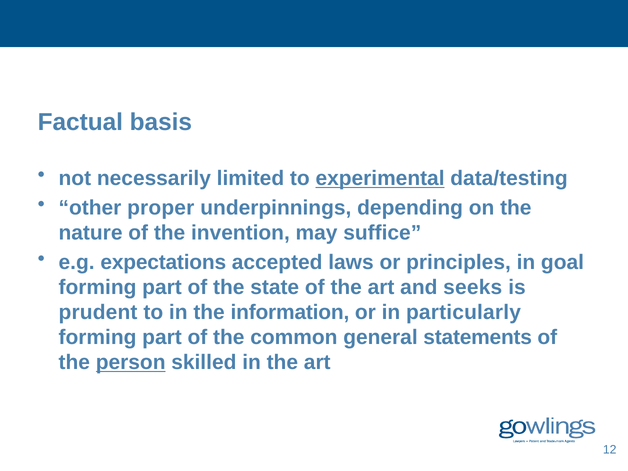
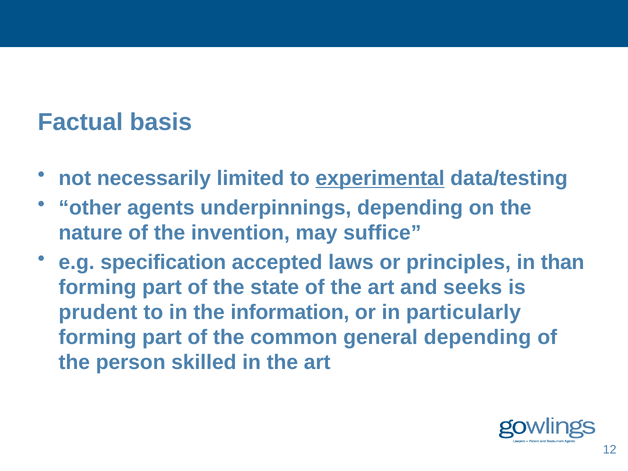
proper: proper -> agents (161, 208)
expectations: expectations -> specification (163, 262)
goal: goal -> than (563, 262)
general statements: statements -> depending (477, 337)
person underline: present -> none (131, 363)
